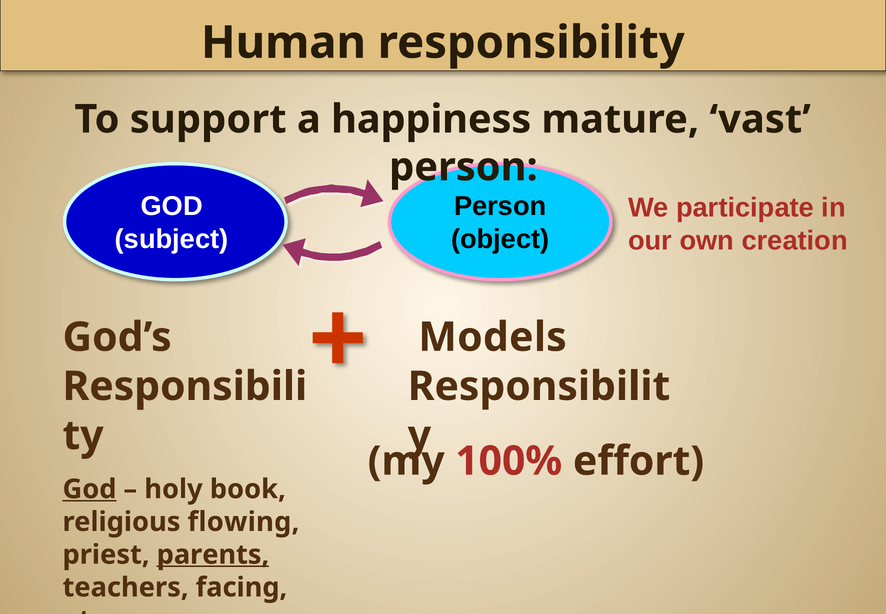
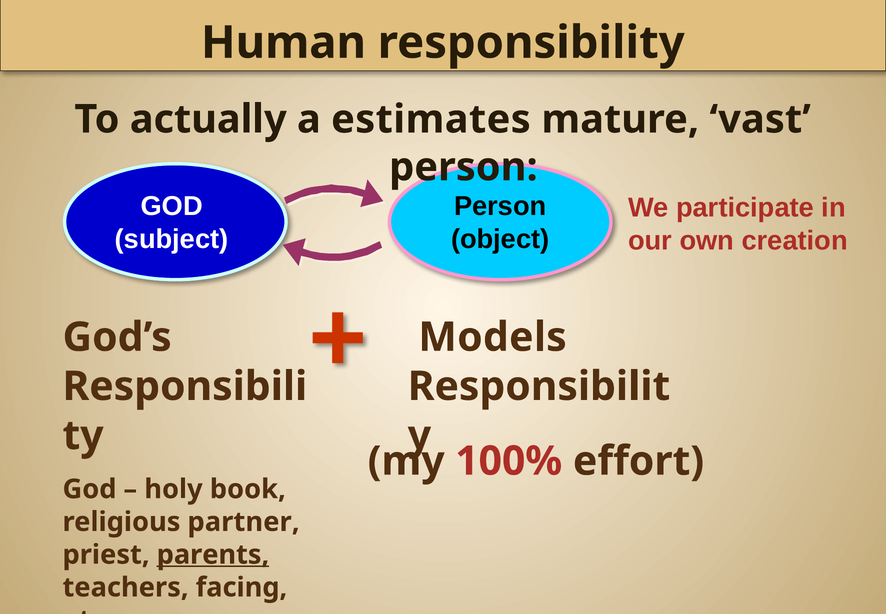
support: support -> actually (208, 119)
happiness: happiness -> estimates (431, 119)
God underline: present -> none (90, 489)
flowing: flowing -> partner (244, 521)
